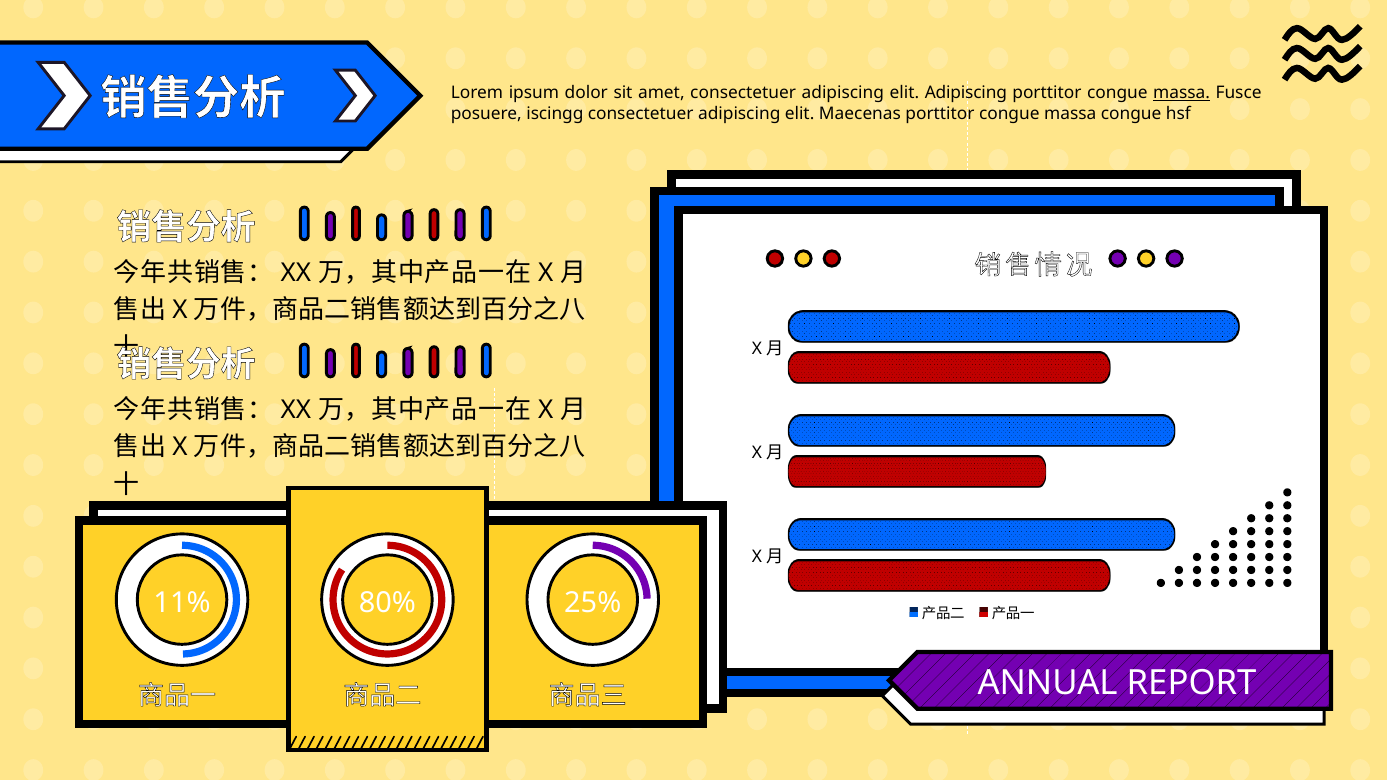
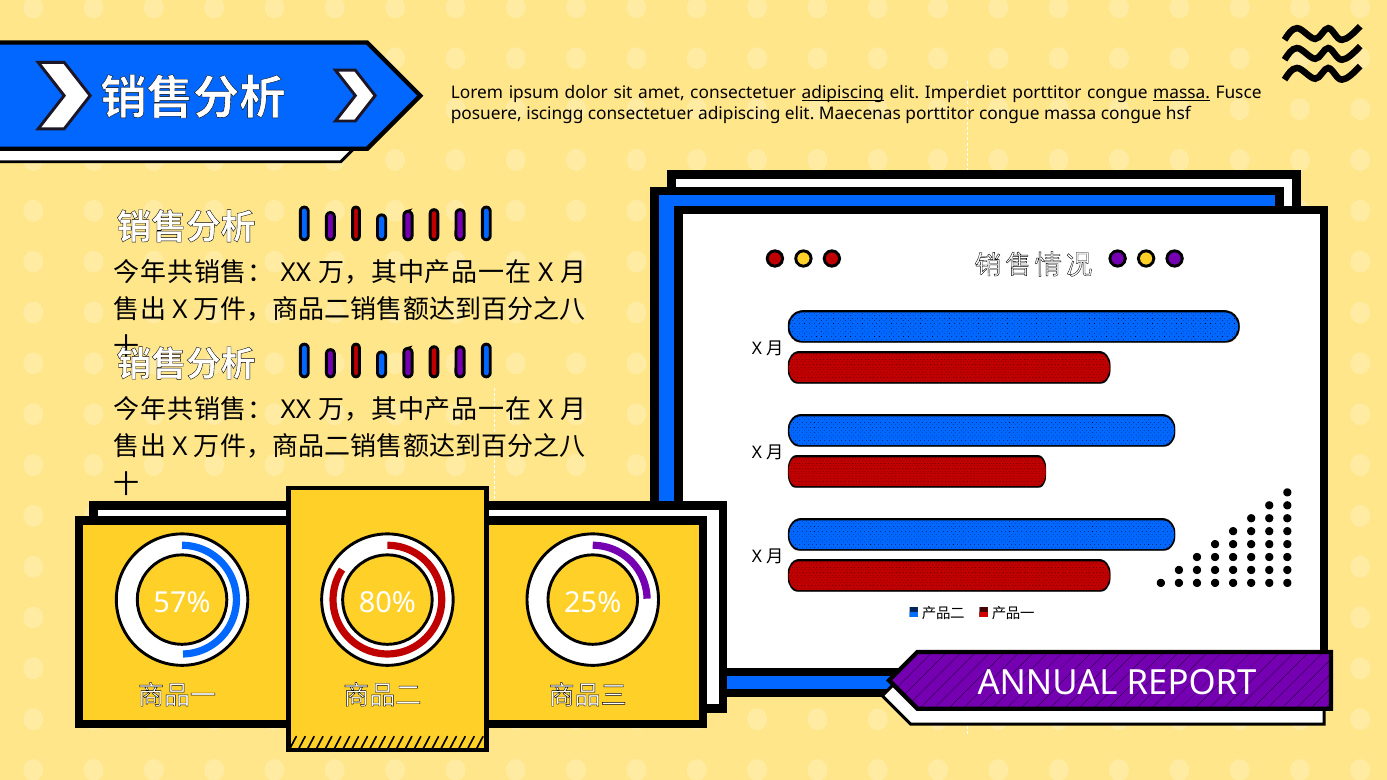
adipiscing underline: none -> present (843, 93)
elit Adipiscing: Adipiscing -> Imperdiet (966, 93)
11%: 11% -> 57% (182, 603)
